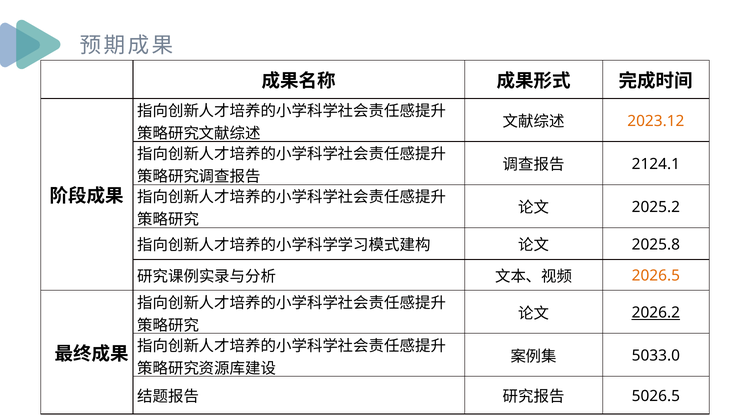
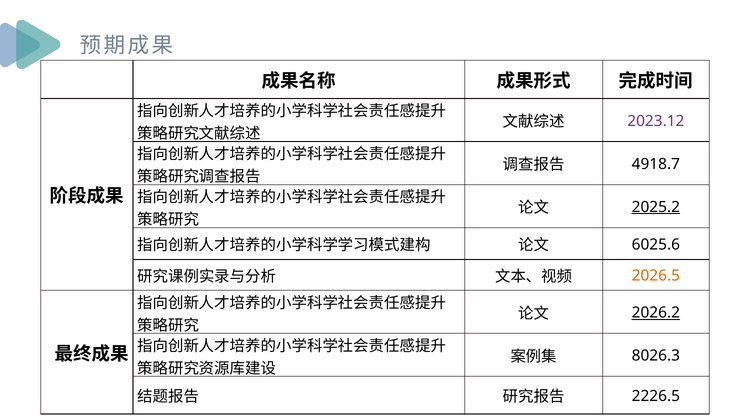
2023.12 colour: orange -> purple (656, 121)
2124.1: 2124.1 -> 4918.7 (656, 164)
2025.2 underline: none -> present (656, 207)
2025.8: 2025.8 -> 6025.6 (656, 245)
5033.0: 5033.0 -> 8026.3 (656, 356)
5026.5: 5026.5 -> 2226.5 (656, 396)
